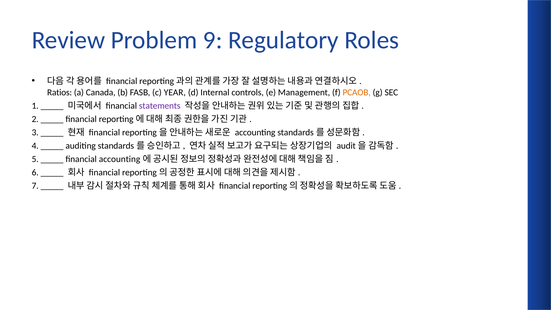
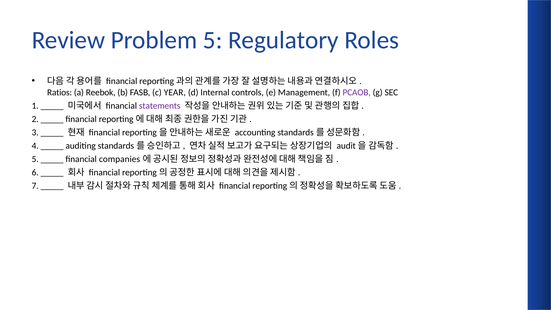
Problem 9: 9 -> 5 (213, 40)
Canada: Canada -> Reebok (101, 92)
PCAOB colour: orange -> purple (357, 92)
financial accounting: accounting -> companies (120, 159)
